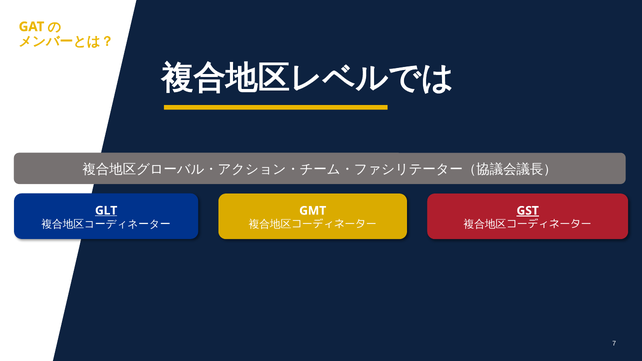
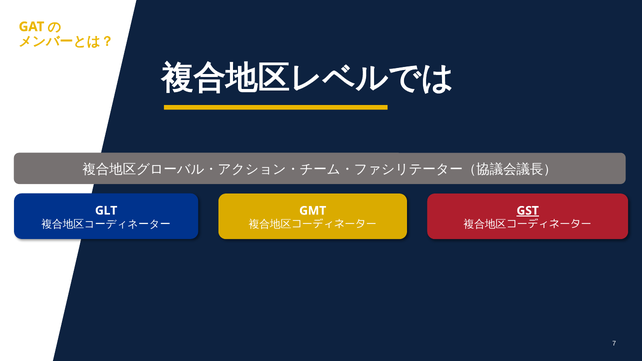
GLT underline: present -> none (106, 211)
